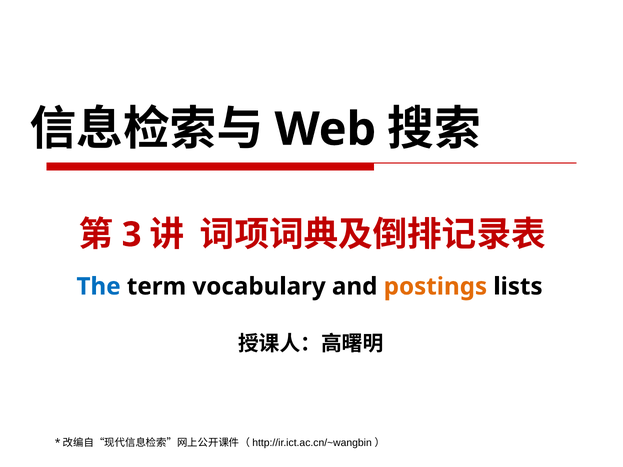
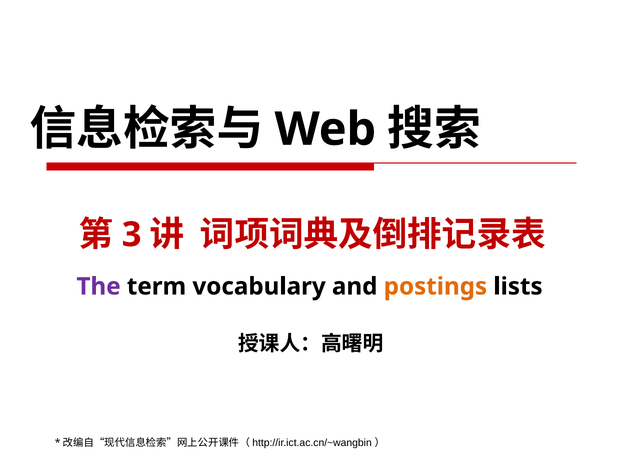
The colour: blue -> purple (99, 287)
